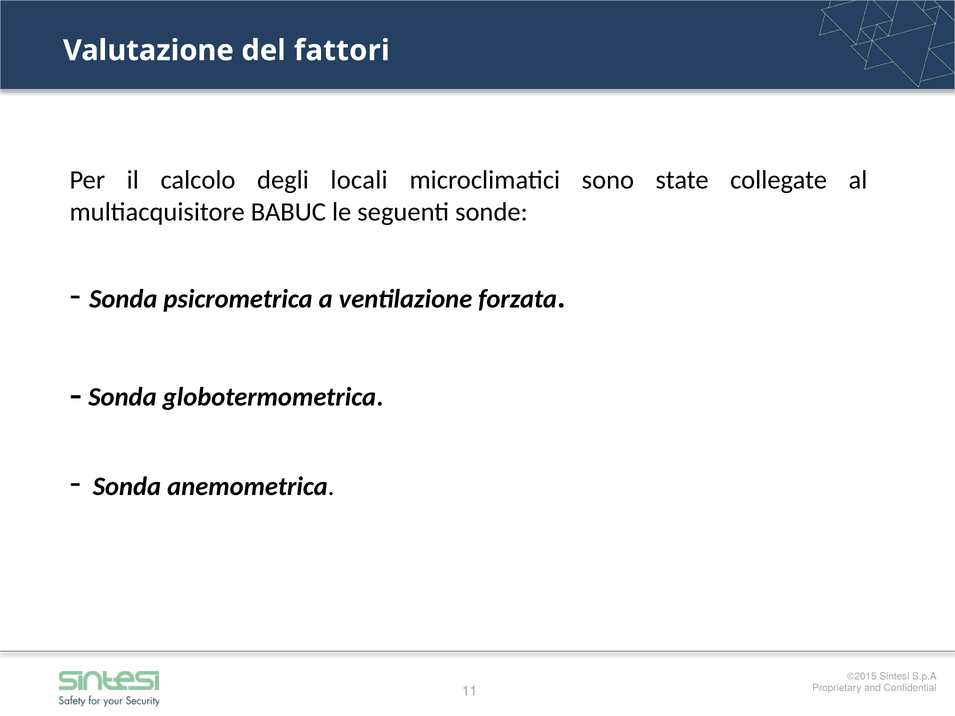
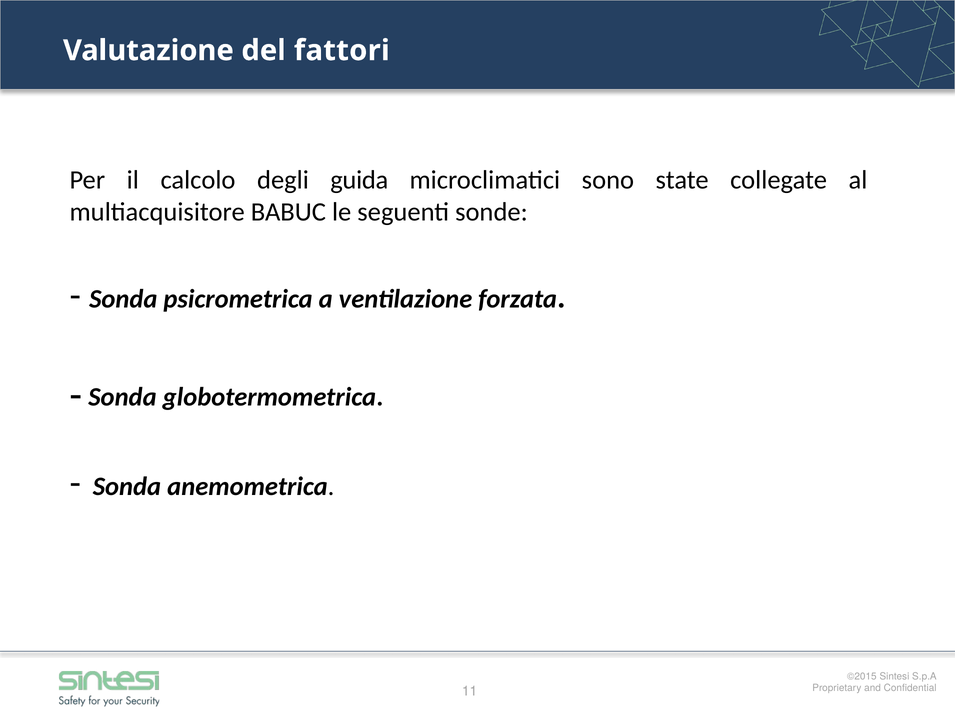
locali: locali -> guida (359, 180)
